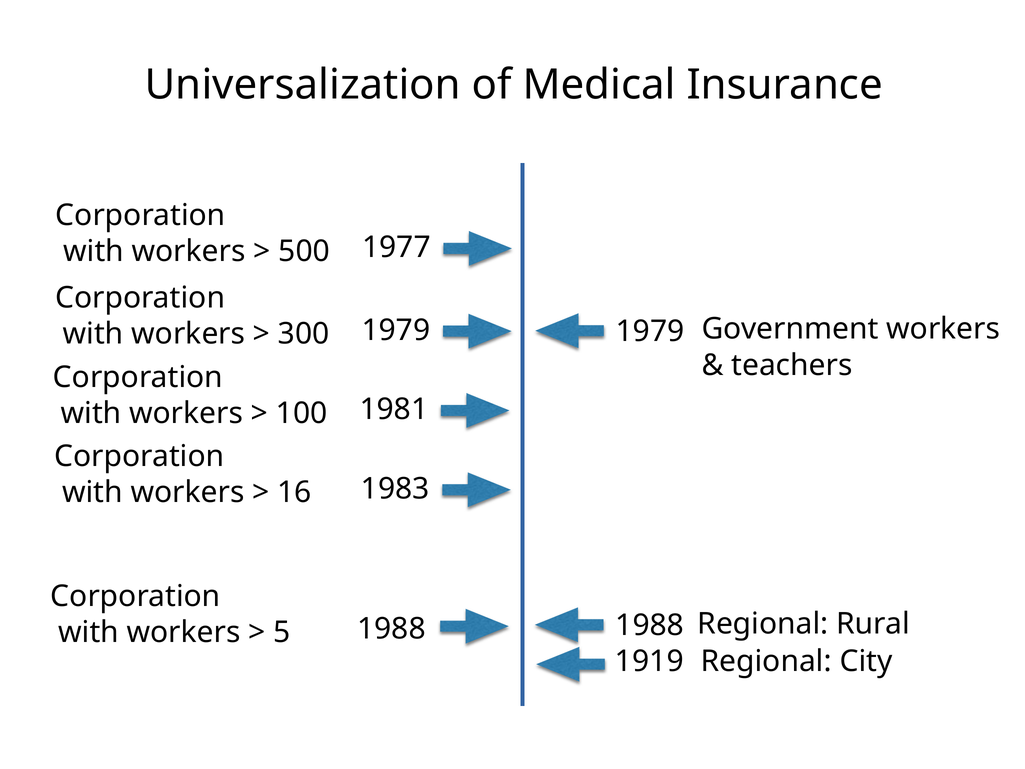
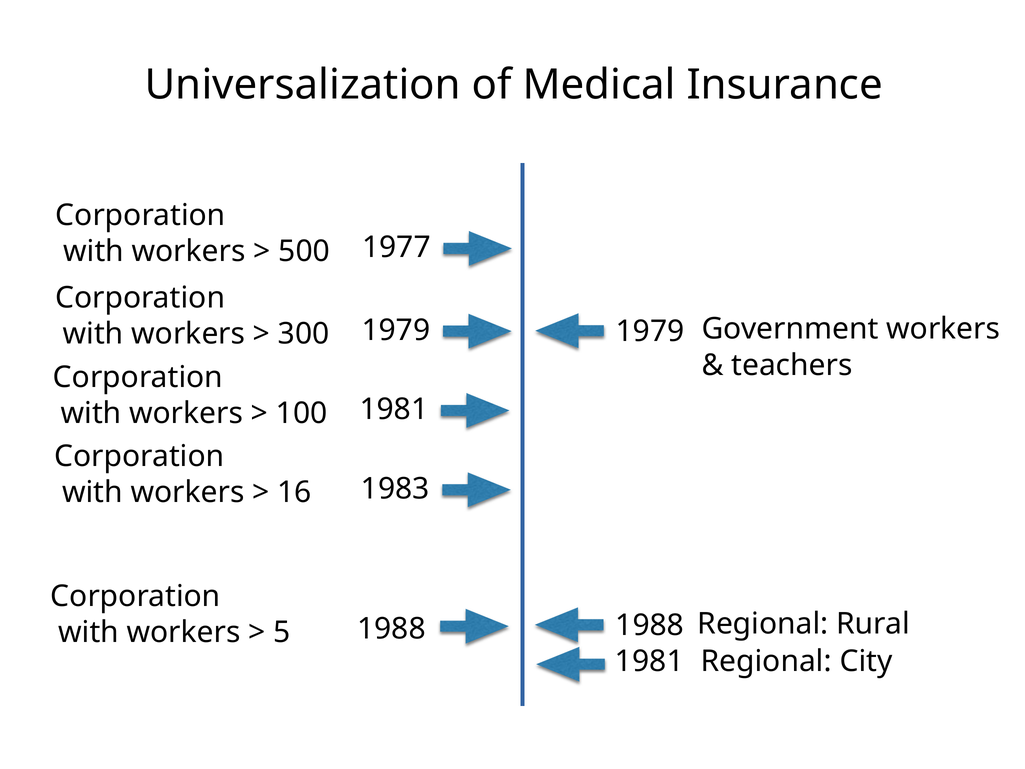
1919: 1919 -> 1981 (649, 661)
